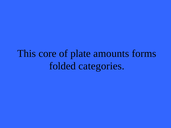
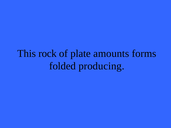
core: core -> rock (48, 54)
categories: categories -> producing (101, 66)
